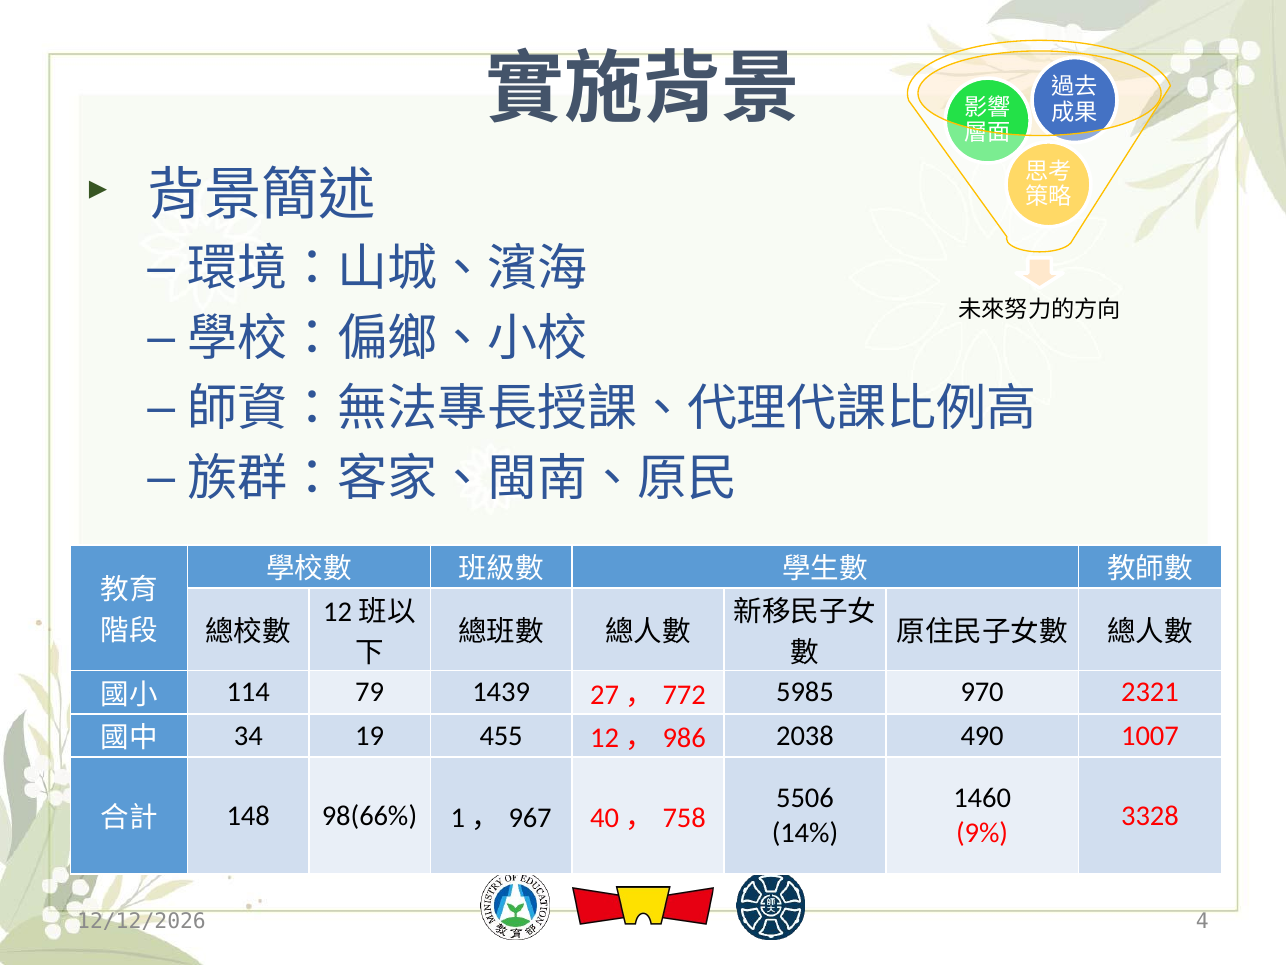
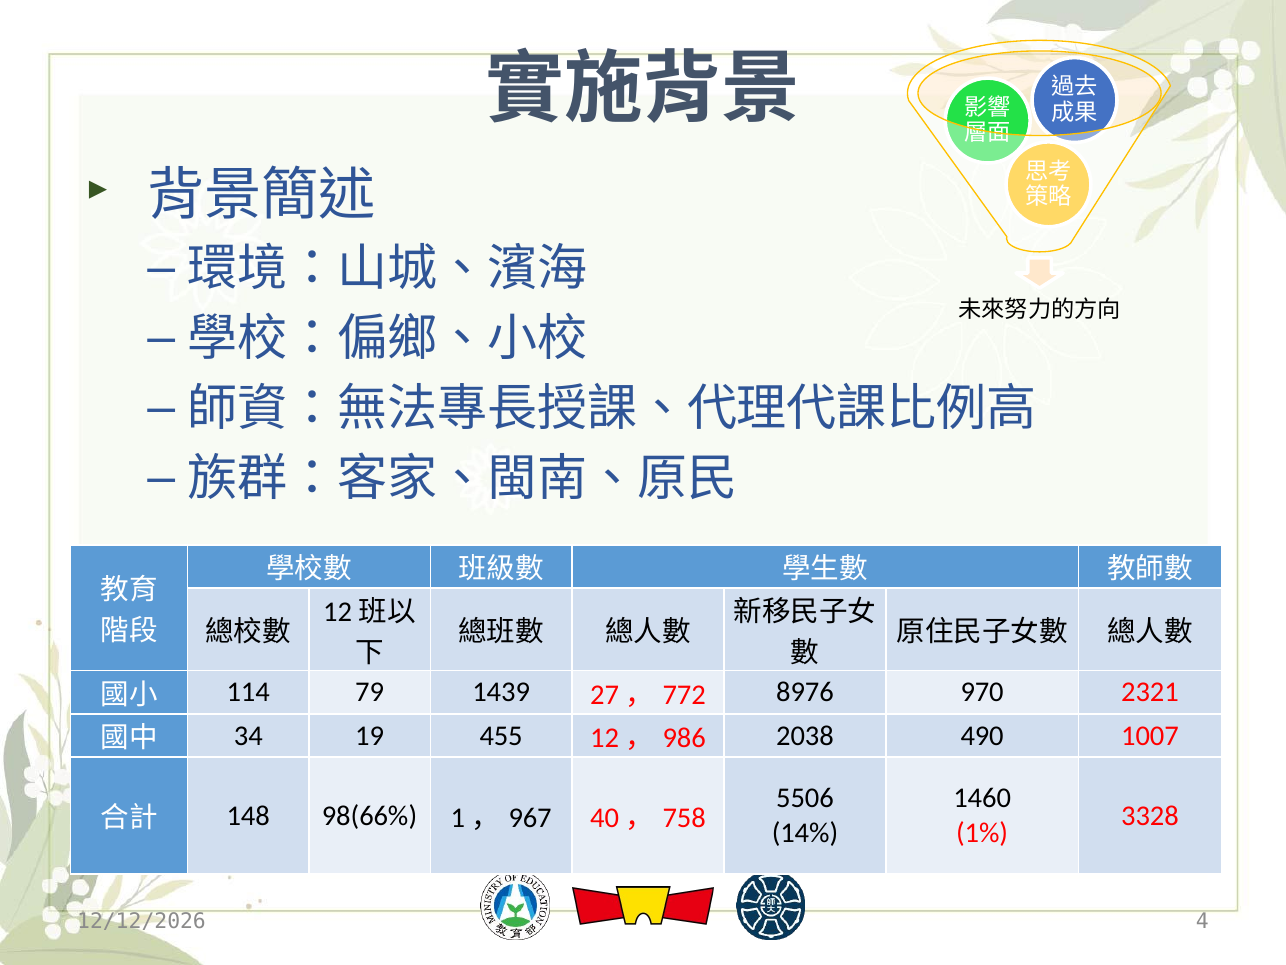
5985: 5985 -> 8976 (805, 692)
9%: 9% -> 1% (982, 833)
